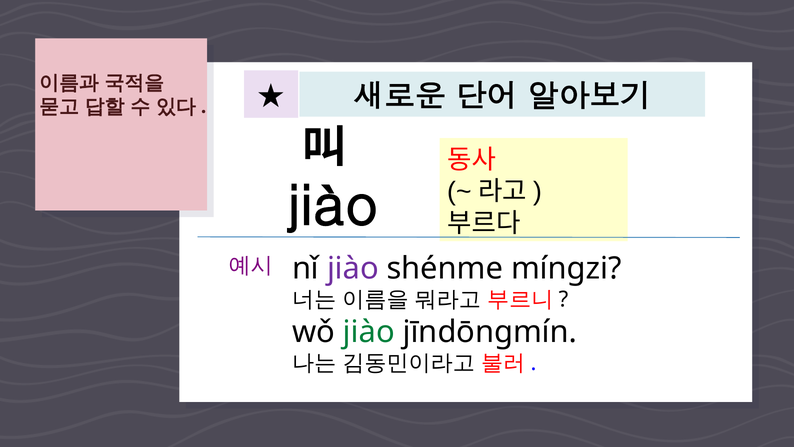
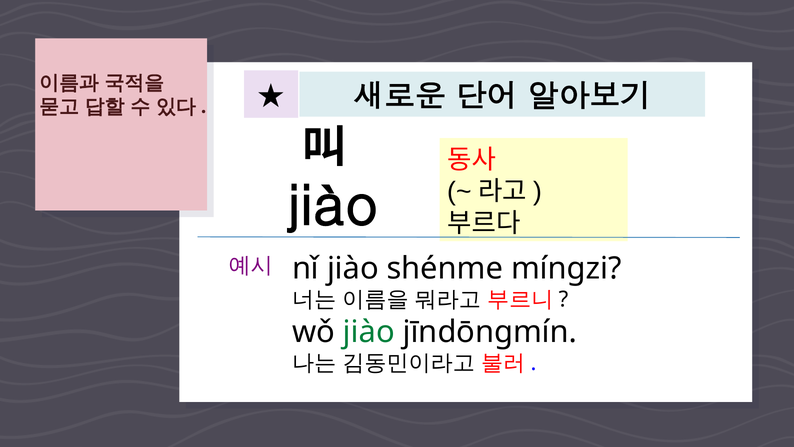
jiào colour: purple -> black (353, 268)
